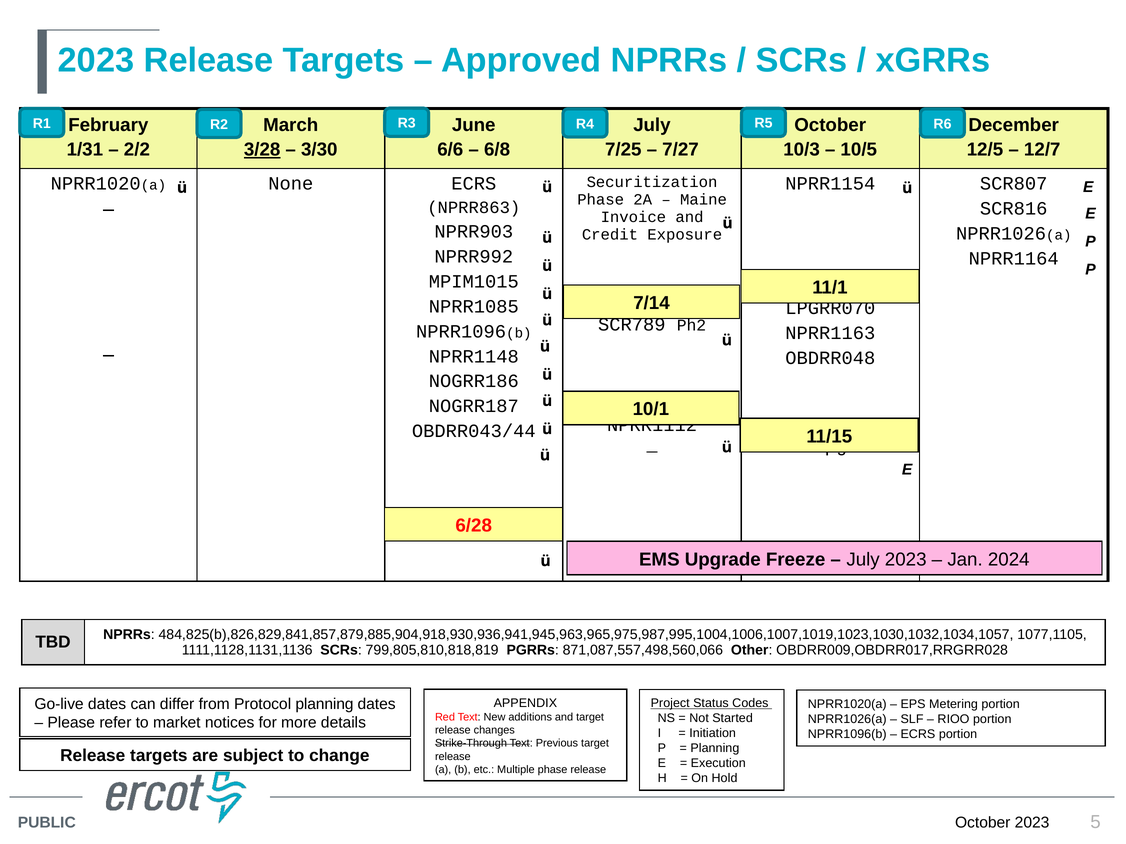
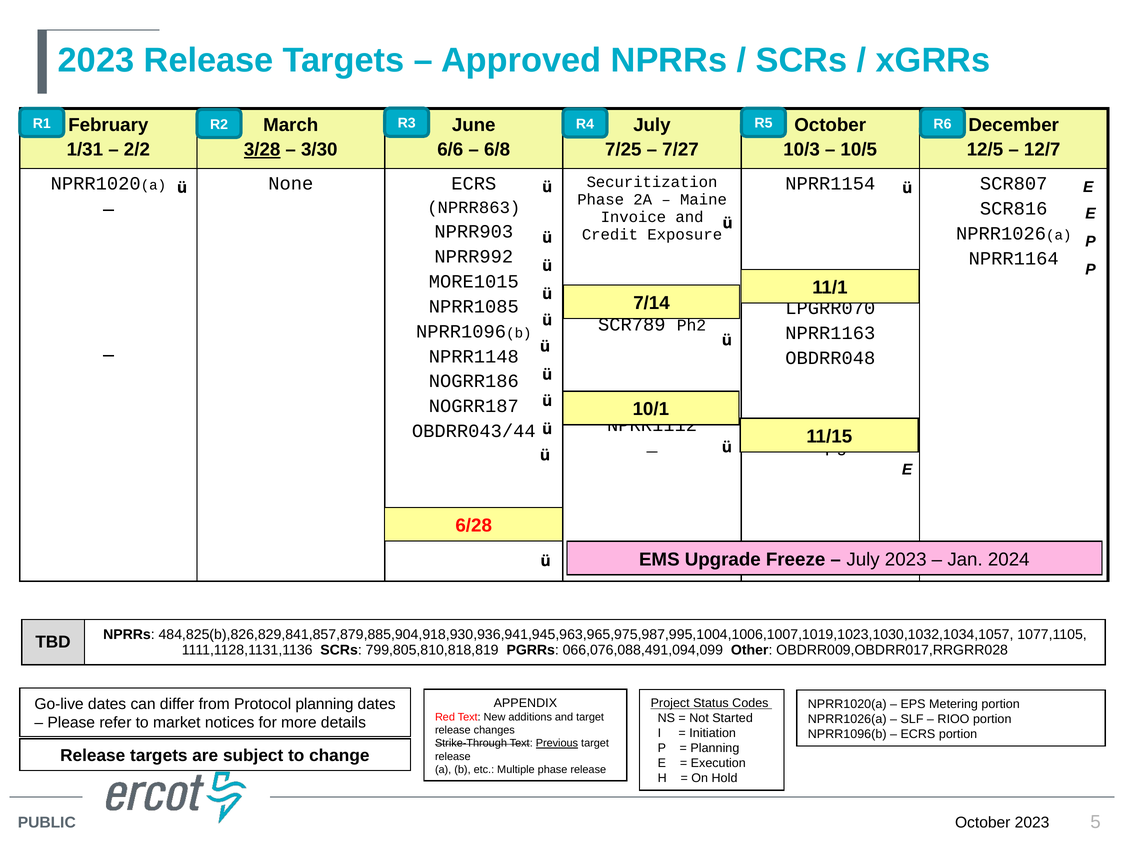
MPIM1015: MPIM1015 -> MORE1015 (474, 282)
871,087,557,498,560,066: 871,087,557,498,560,066 -> 066,076,088,491,094,099 (643, 651)
Previous underline: none -> present (557, 744)
